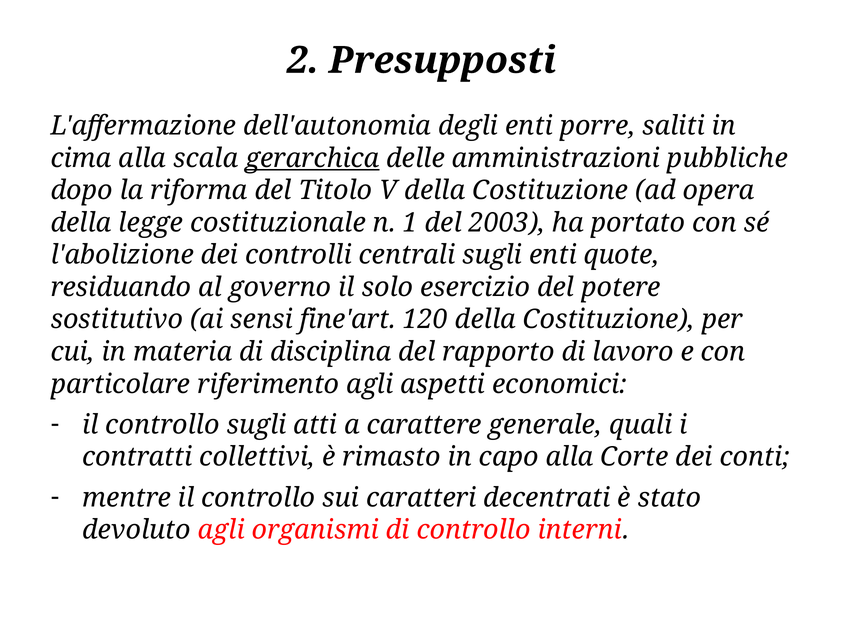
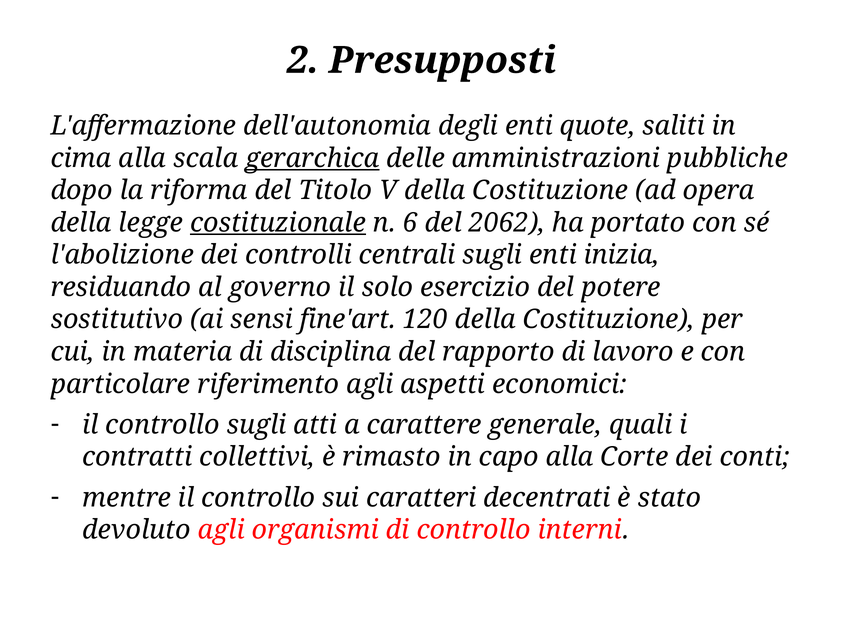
porre: porre -> quote (597, 126)
costituzionale underline: none -> present (278, 223)
1: 1 -> 6 (410, 223)
2003: 2003 -> 2062 (507, 223)
quote: quote -> inizia (621, 255)
